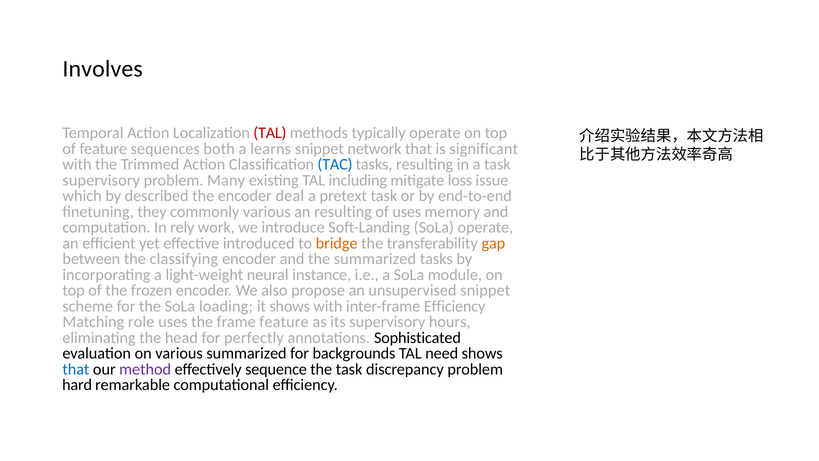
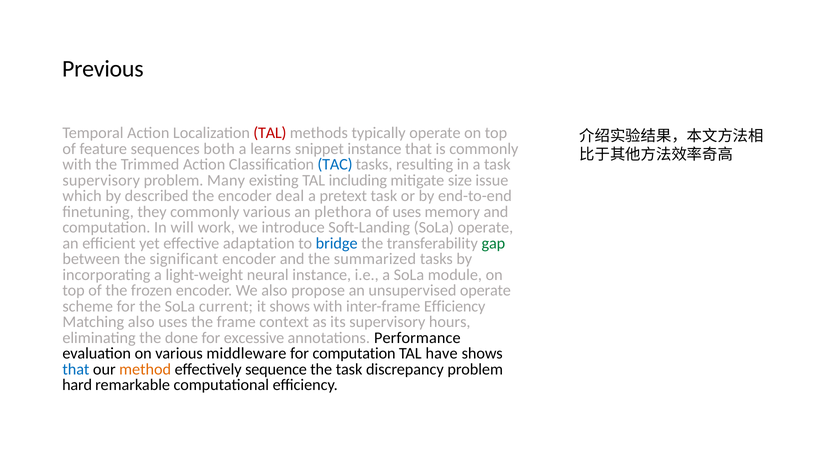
Involves: Involves -> Previous (103, 69)
snippet network: network -> instance (374, 149)
is significant: significant -> commonly (484, 149)
loss: loss -> size (460, 180)
an resulting: resulting -> plethora (343, 212)
rely: rely -> will (182, 227)
introduced: introduced -> adaptation (259, 243)
bridge colour: orange -> blue (337, 243)
gap colour: orange -> green (493, 243)
classifying: classifying -> significant (184, 259)
unsupervised snippet: snippet -> operate (485, 290)
loading: loading -> current (226, 306)
Matching role: role -> also (141, 322)
frame feature: feature -> context (284, 322)
head: head -> done (181, 338)
perfectly: perfectly -> excessive (254, 338)
Sophisticated: Sophisticated -> Performance (417, 338)
various summarized: summarized -> middleware (246, 353)
for backgrounds: backgrounds -> computation (354, 353)
need: need -> have (442, 353)
method colour: purple -> orange (145, 369)
